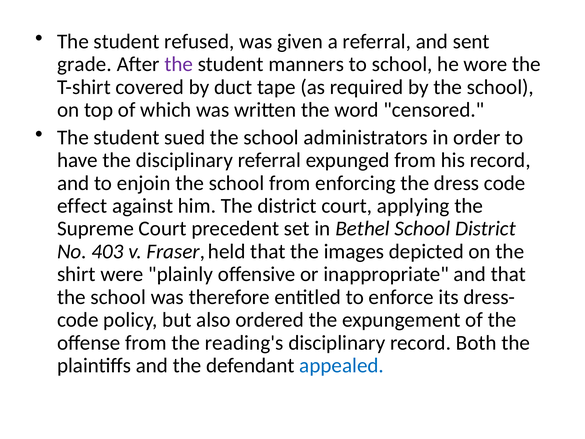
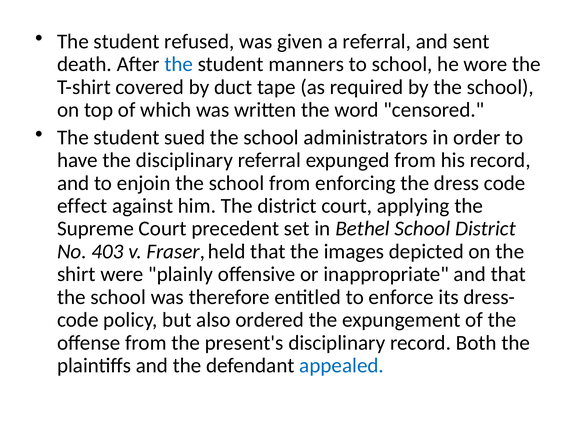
grade: grade -> death (85, 64)
the colour: purple -> blue (179, 64)
reading's: reading's -> present's (244, 343)
